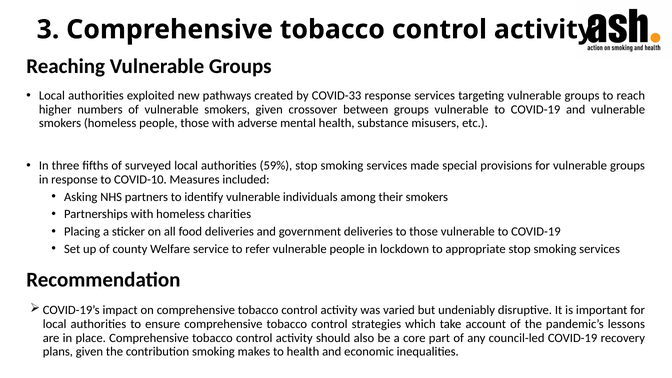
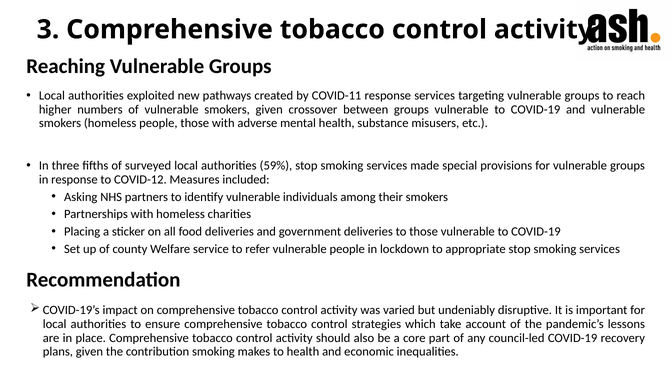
COVID-33: COVID-33 -> COVID-11 (337, 96)
COVID-10: COVID-10 -> COVID-12 (140, 180)
